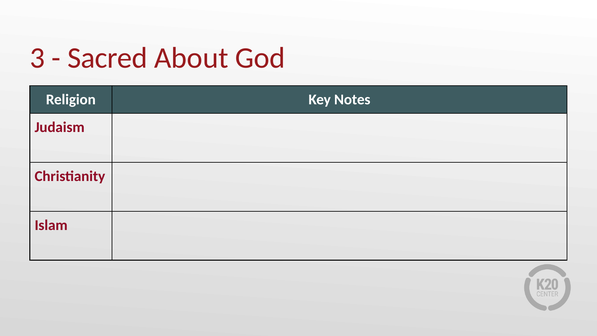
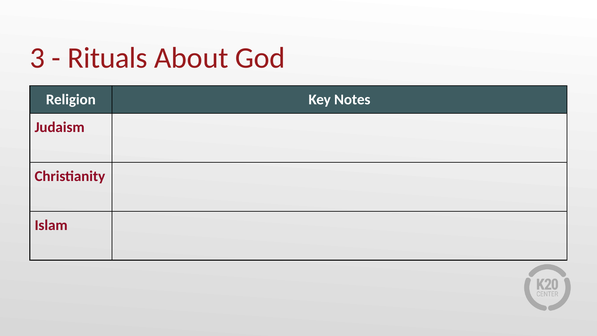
Sacred: Sacred -> Rituals (107, 58)
